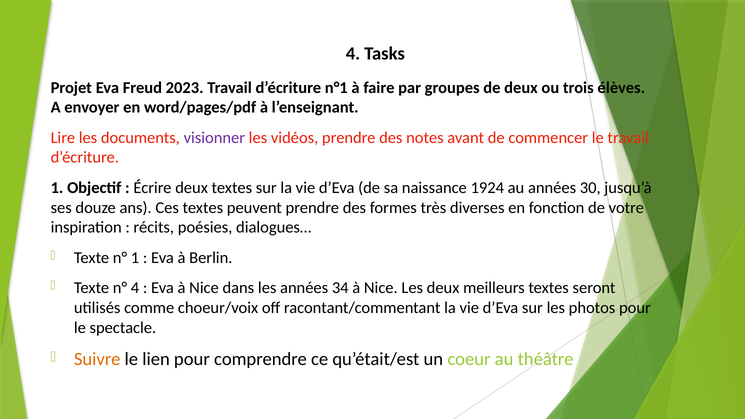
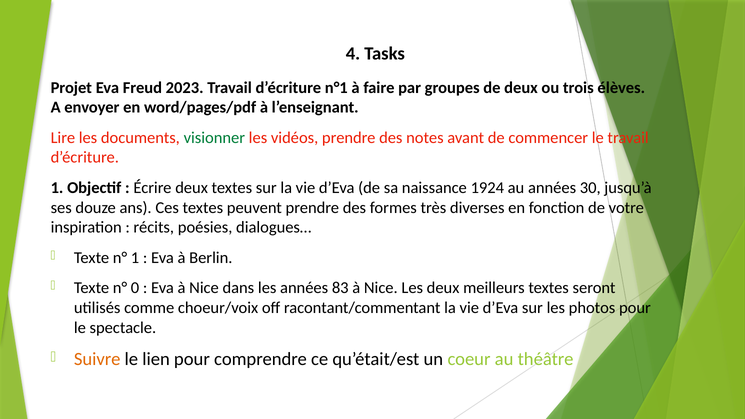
visionner colour: purple -> green (214, 138)
n° 4: 4 -> 0 (135, 288)
34: 34 -> 83 (340, 288)
